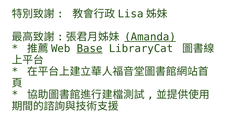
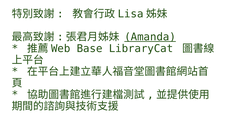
Base underline: present -> none (90, 49)
